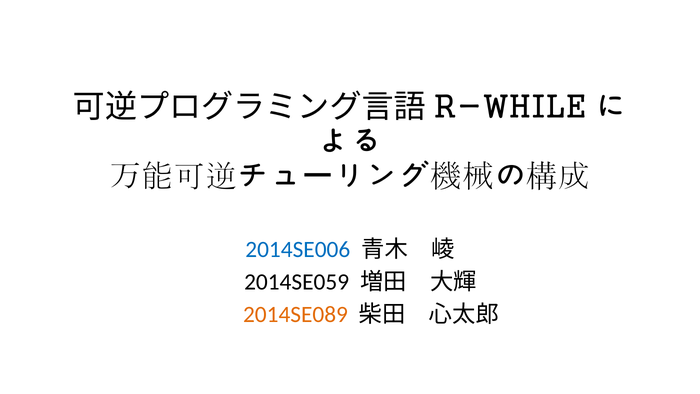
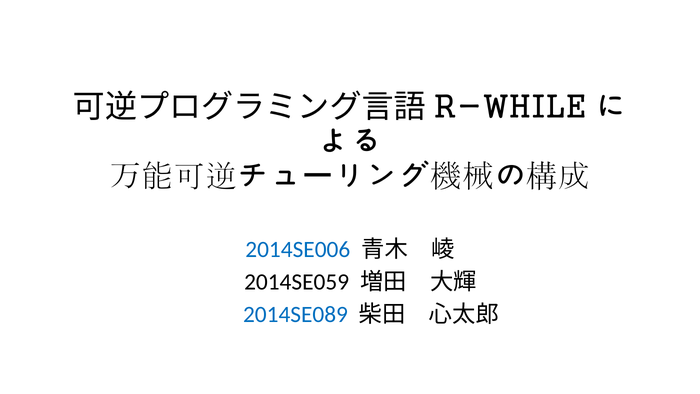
2014SE089 colour: orange -> blue (295, 314)
